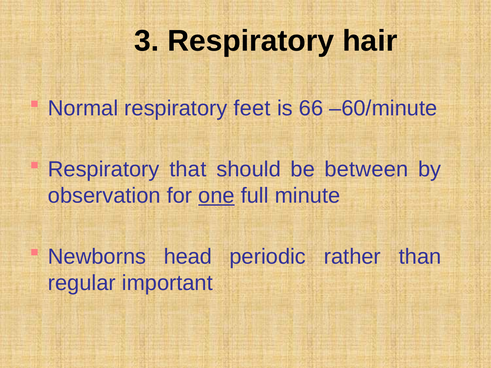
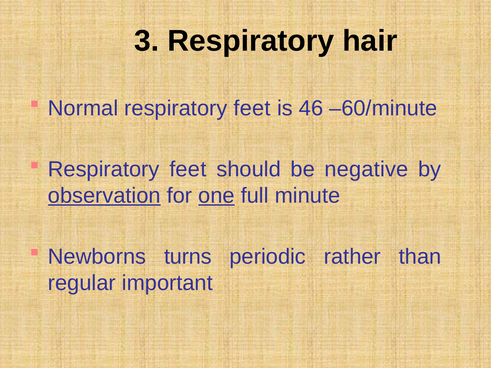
66: 66 -> 46 (311, 108)
that: that -> feet (188, 170)
between: between -> negative (366, 170)
observation underline: none -> present (104, 196)
head: head -> turns (188, 257)
